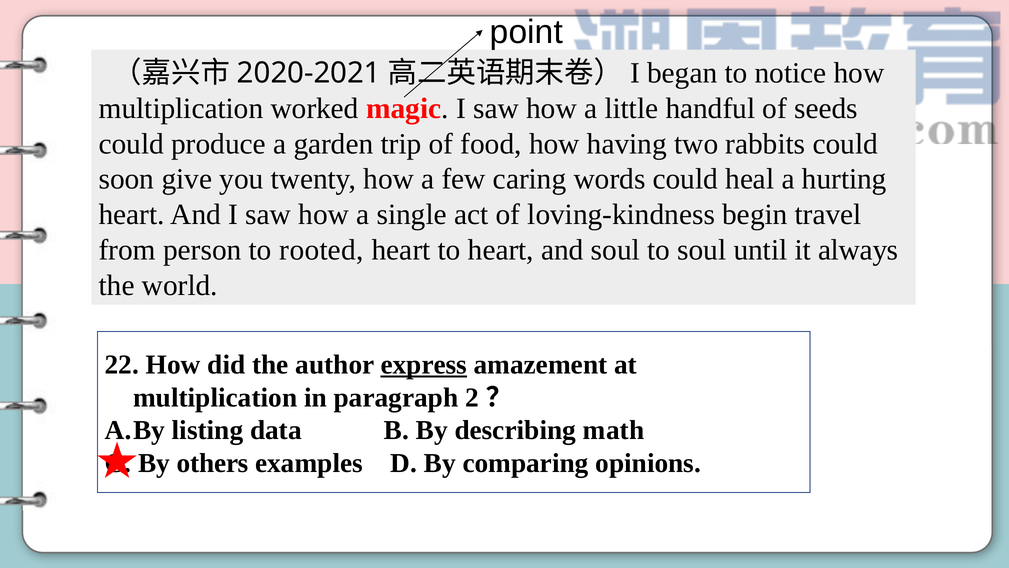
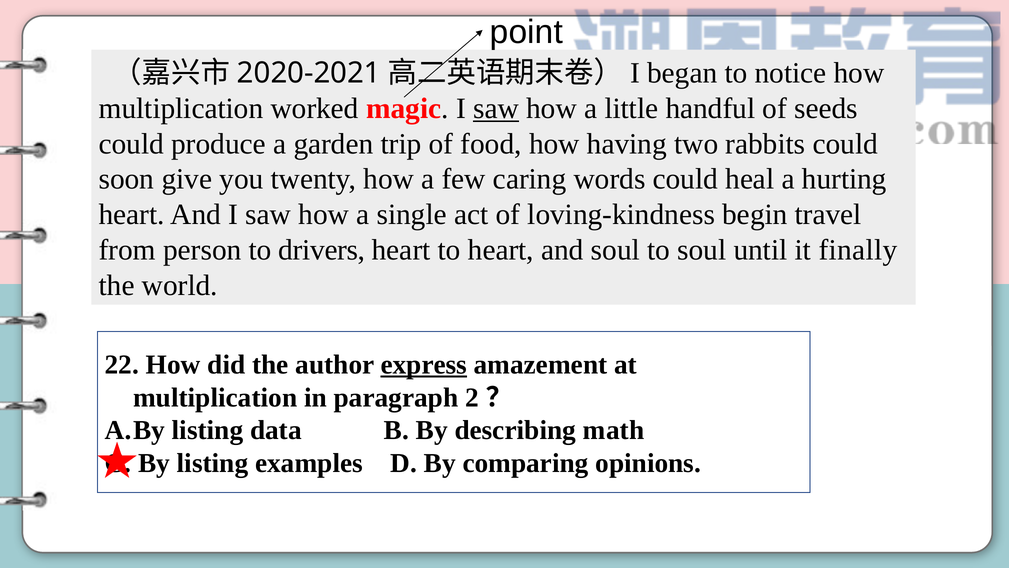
saw underline: none -> present (496, 108)
rooted: rooted -> drivers (322, 250)
always: always -> finally (858, 250)
By others: others -> listing (213, 463)
